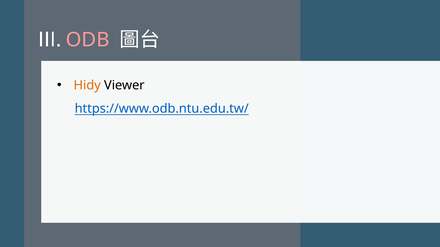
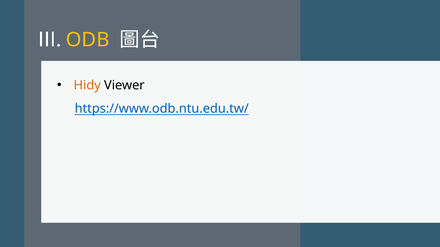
ODB colour: pink -> yellow (88, 40)
